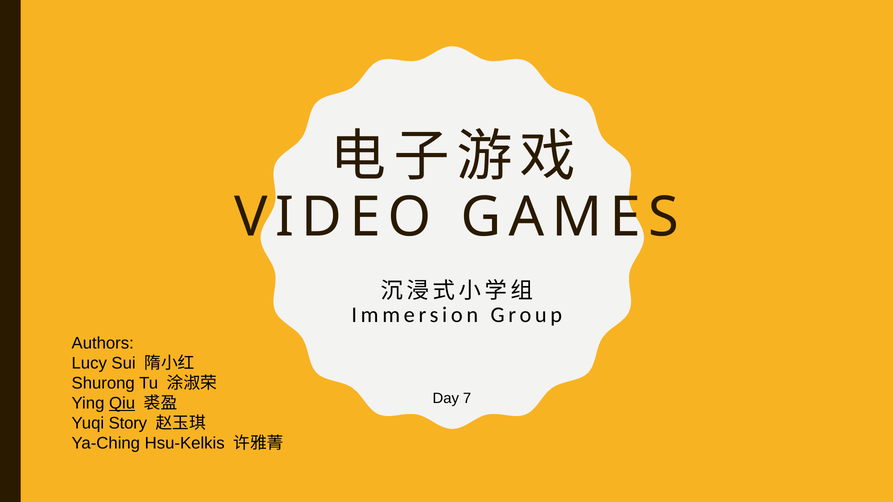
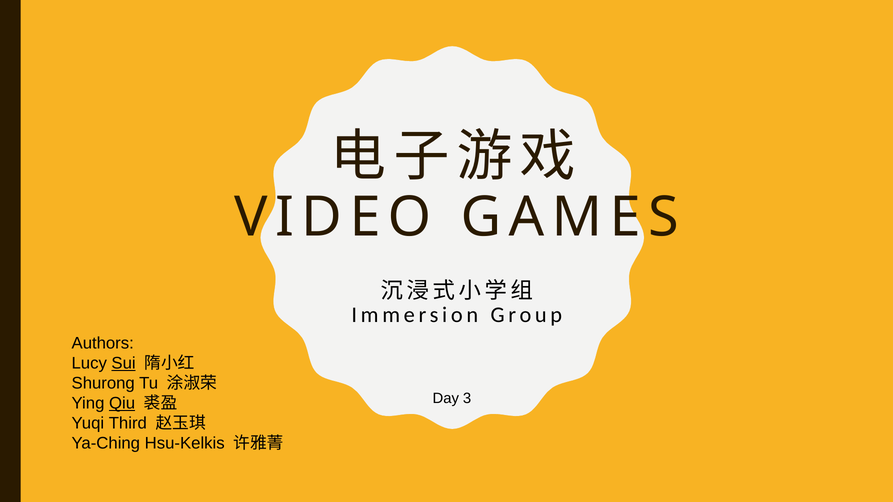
Sui underline: none -> present (124, 363)
7: 7 -> 3 (467, 398)
Story: Story -> Third (128, 424)
